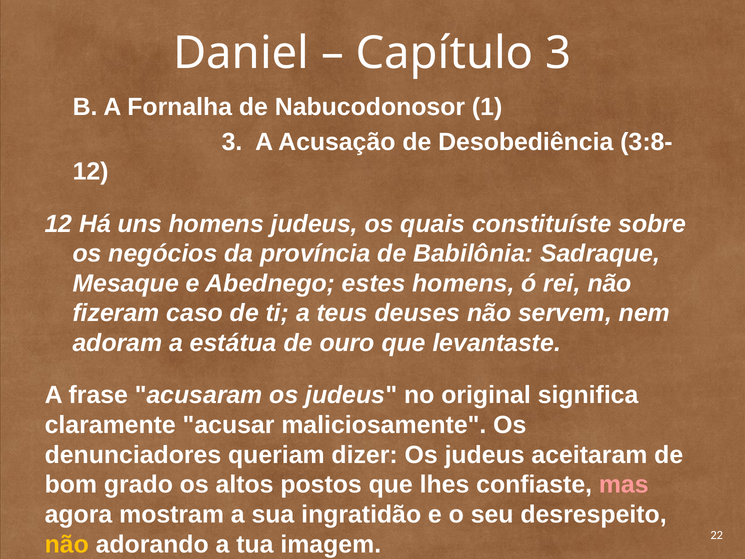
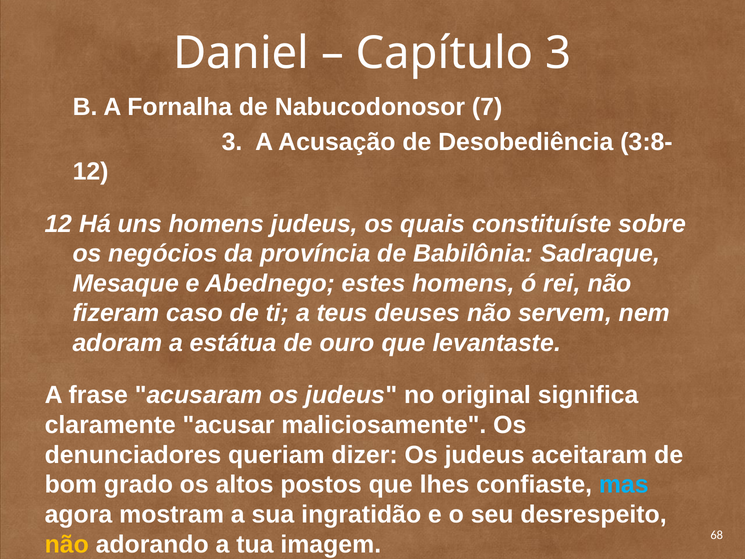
1: 1 -> 7 (487, 107)
mas colour: pink -> light blue (624, 484)
22: 22 -> 68 (717, 535)
